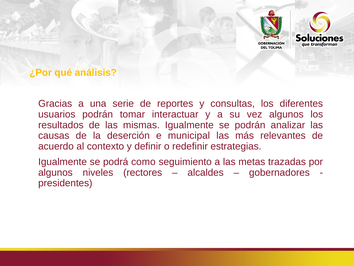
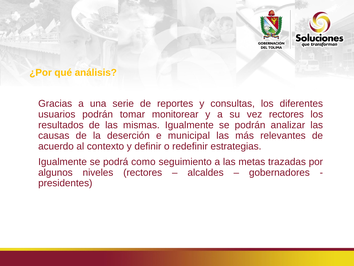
interactuar: interactuar -> monitorear (175, 114)
vez algunos: algunos -> rectores (286, 114)
